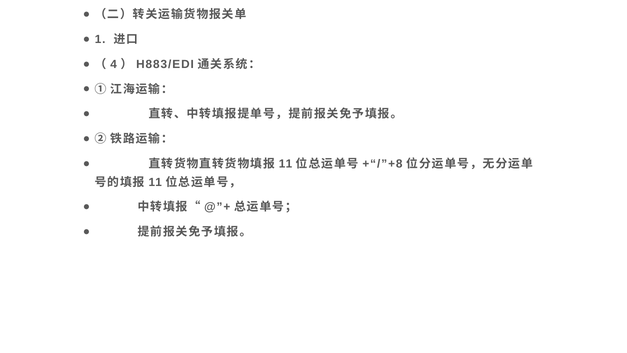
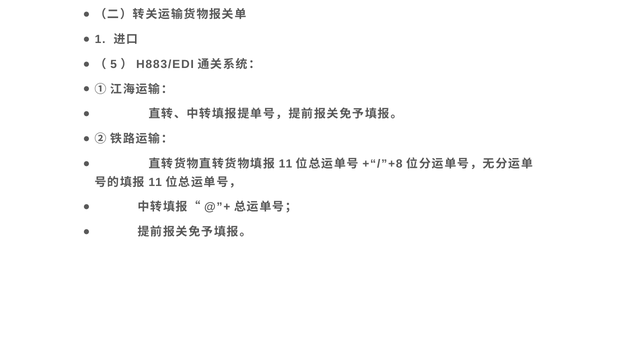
4: 4 -> 5 (114, 64)
